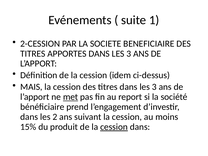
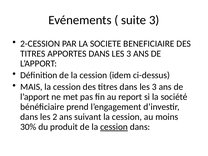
suite 1: 1 -> 3 (154, 20)
met underline: present -> none (71, 97)
15%: 15% -> 30% (28, 127)
